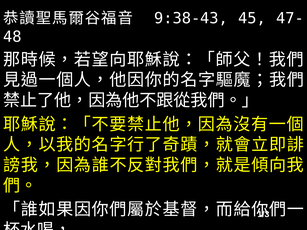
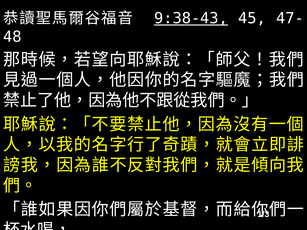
9:38-43 underline: none -> present (191, 18)
